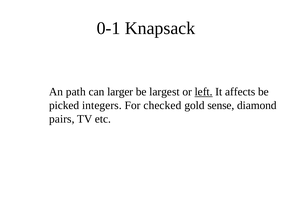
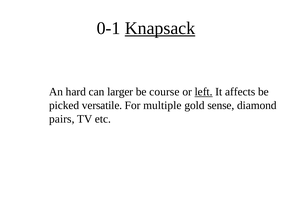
Knapsack underline: none -> present (160, 28)
path: path -> hard (76, 92)
largest: largest -> course (164, 92)
integers: integers -> versatile (102, 105)
checked: checked -> multiple (162, 105)
